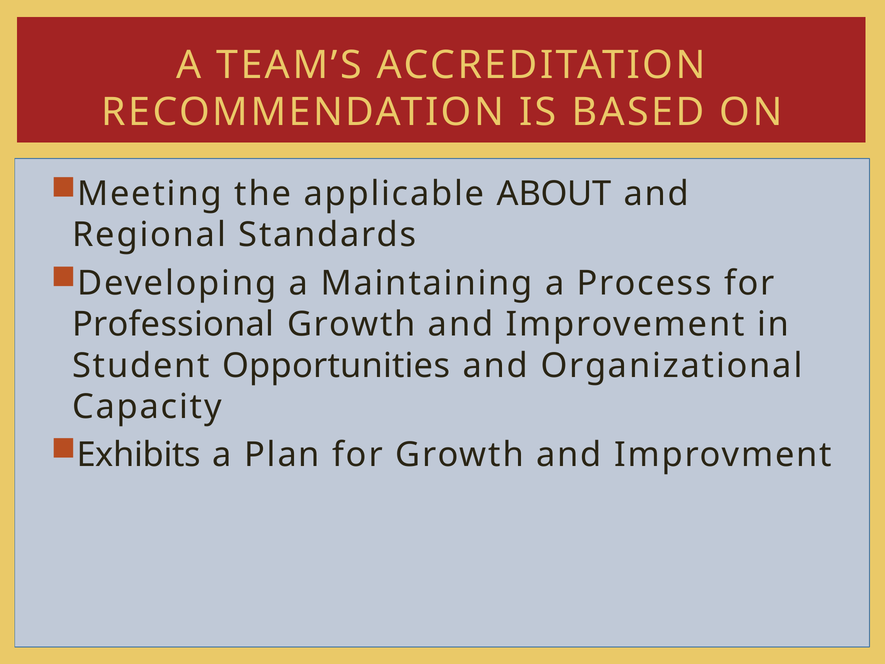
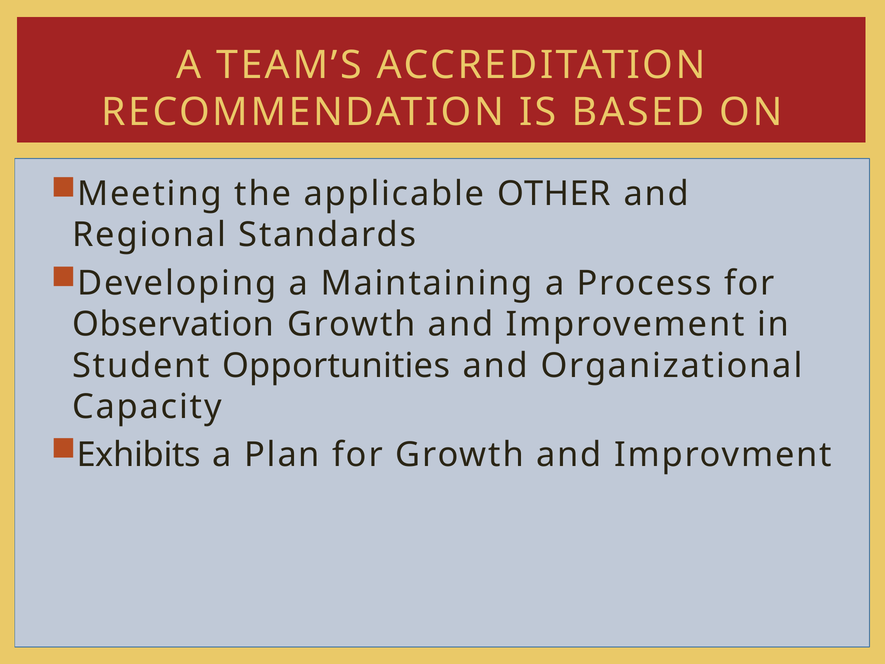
ABOUT: ABOUT -> OTHER (554, 194)
Professional: Professional -> Observation (173, 324)
